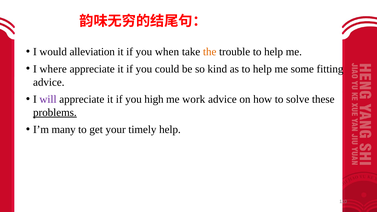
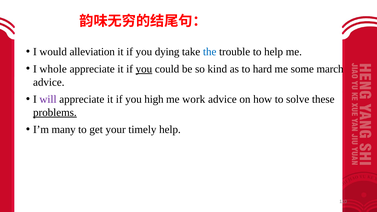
when: when -> dying (167, 52)
the colour: orange -> blue (210, 52)
where: where -> whole (53, 69)
you underline: none -> present (144, 69)
as to help: help -> hard (262, 69)
fitting: fitting -> march (330, 69)
